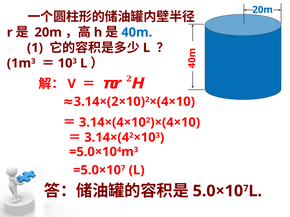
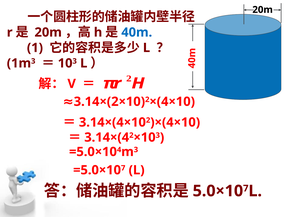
20m colour: blue -> black (263, 10)
